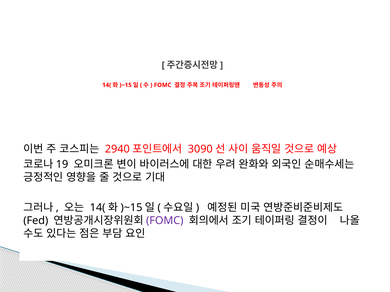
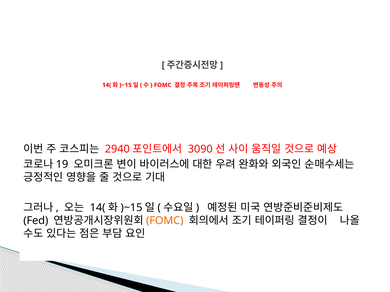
FOMC colour: purple -> orange (165, 221)
